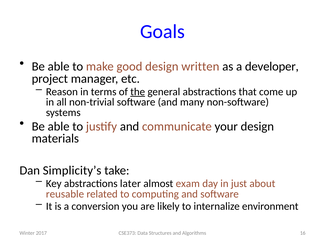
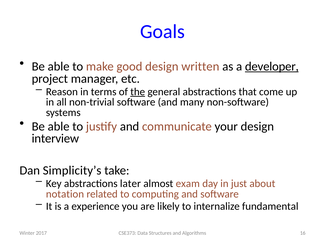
developer underline: none -> present (272, 66)
materials: materials -> interview (55, 138)
reusable: reusable -> notation (65, 194)
conversion: conversion -> experience (95, 206)
environment: environment -> fundamental (270, 206)
